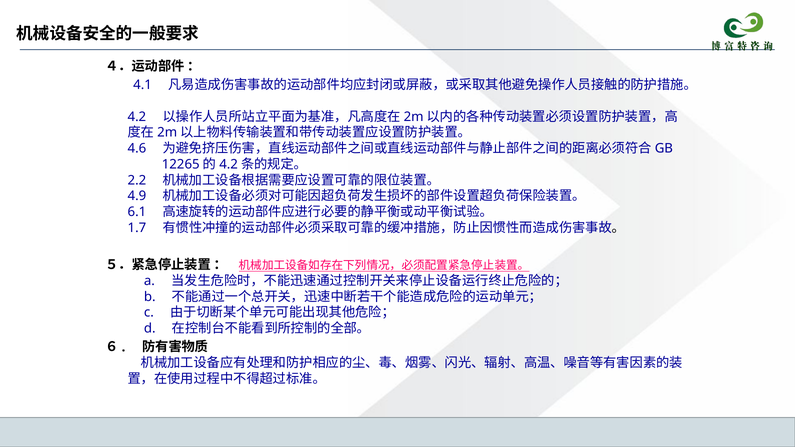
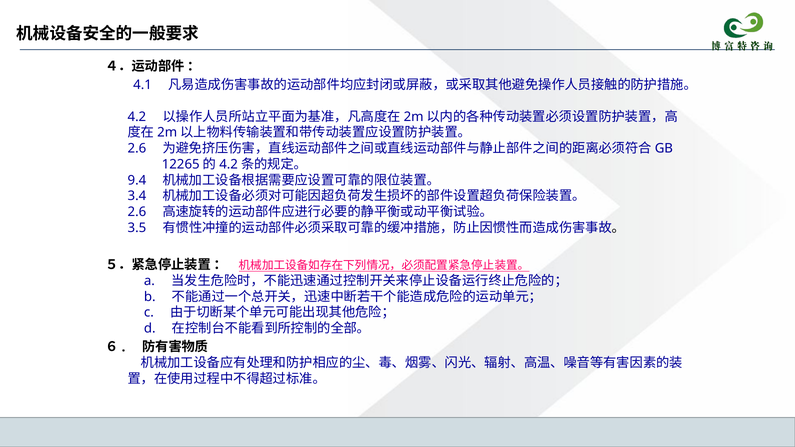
4.6: 4.6 -> 2.6 (137, 148)
2.2: 2.2 -> 9.4 (137, 180)
4.9: 4.9 -> 3.4 (137, 196)
6.1: 6.1 -> 2.6 (137, 212)
1.7: 1.7 -> 3.5 (137, 228)
